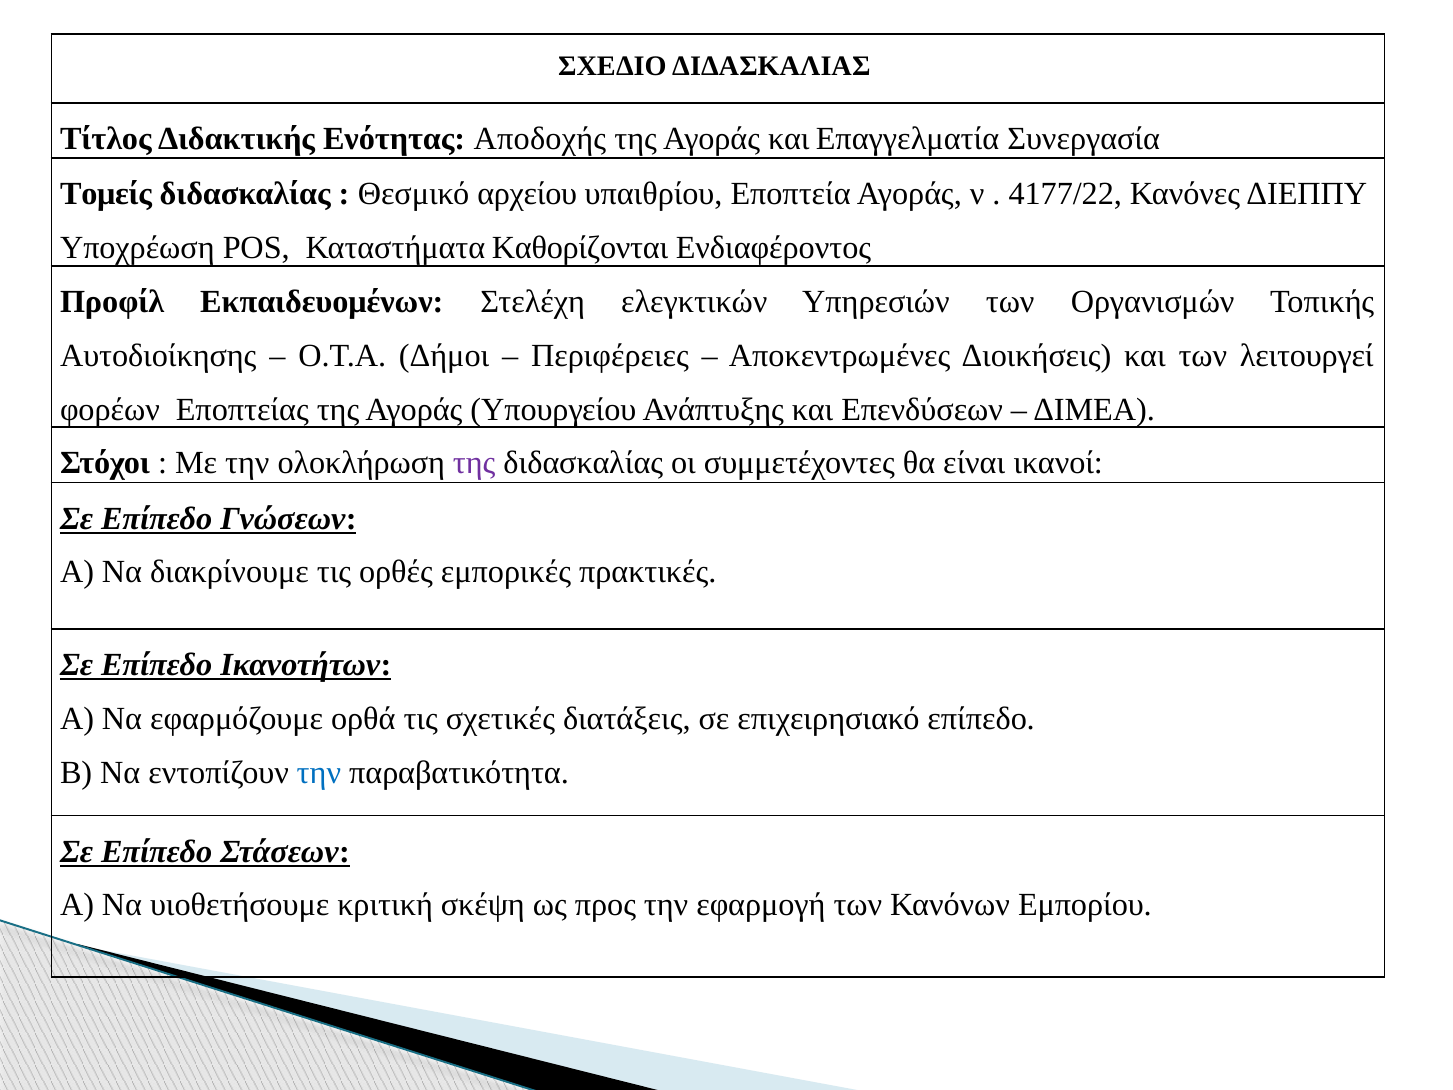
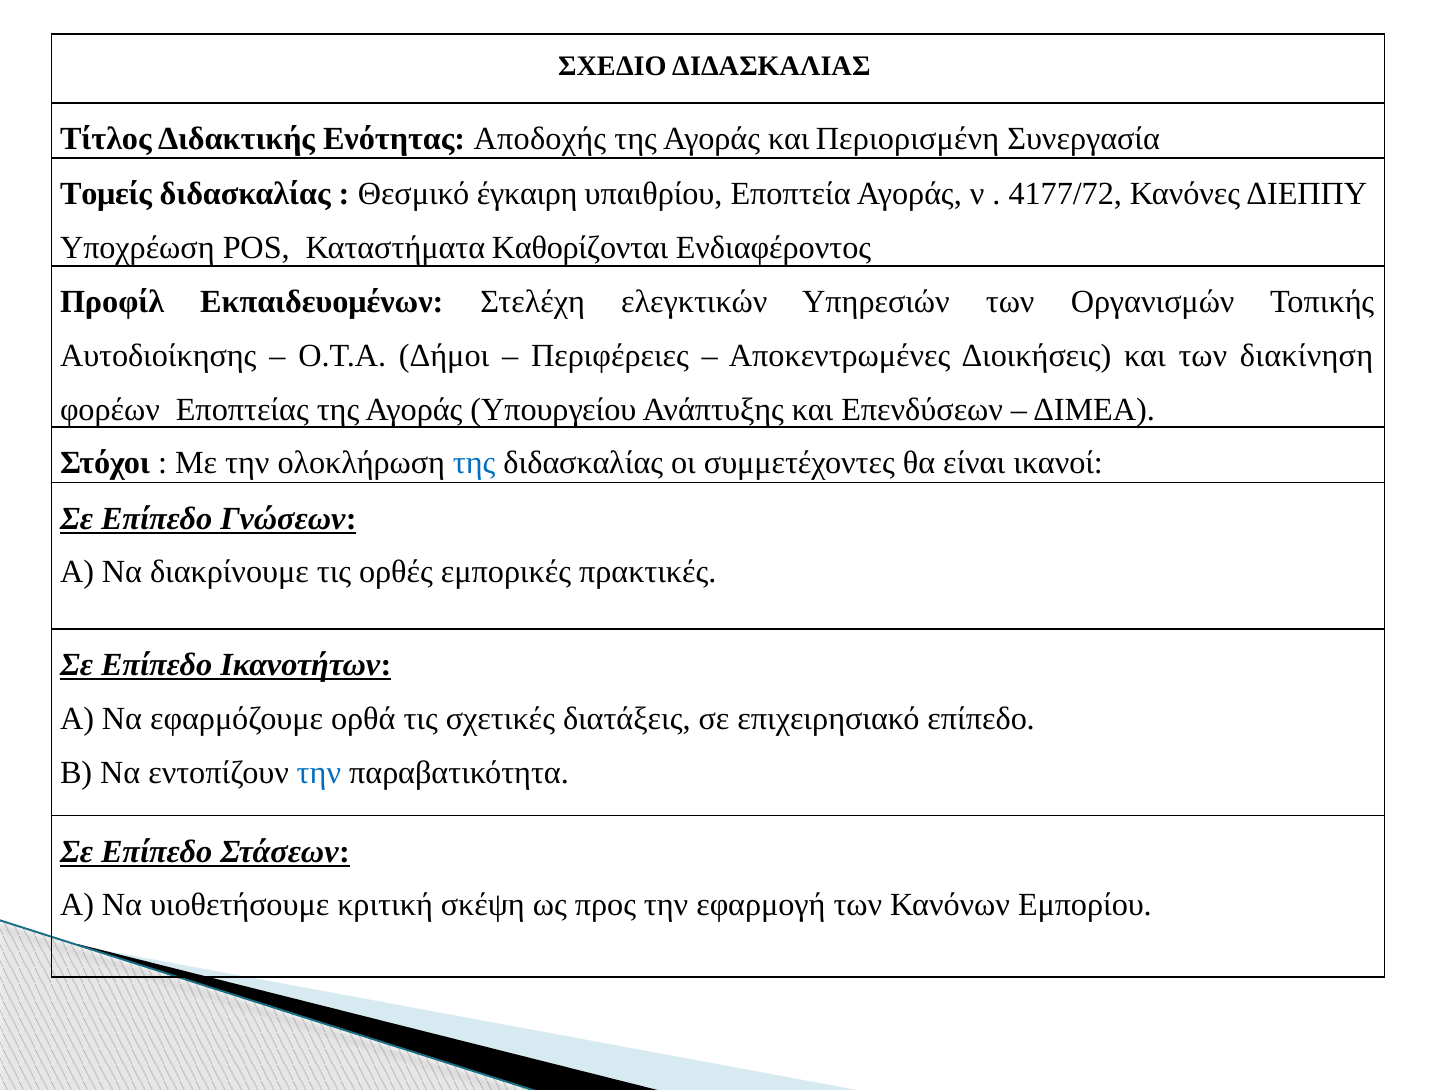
Επαγγελματία: Επαγγελματία -> Περιορισμένη (907, 139)
αρχείου: αρχείου -> έγκαιρη (527, 194)
4177/22: 4177/22 -> 4177/72 (1065, 194)
λειτουργεί: λειτουργεί -> διακίνηση (1307, 356)
της colour: purple -> blue (474, 463)
